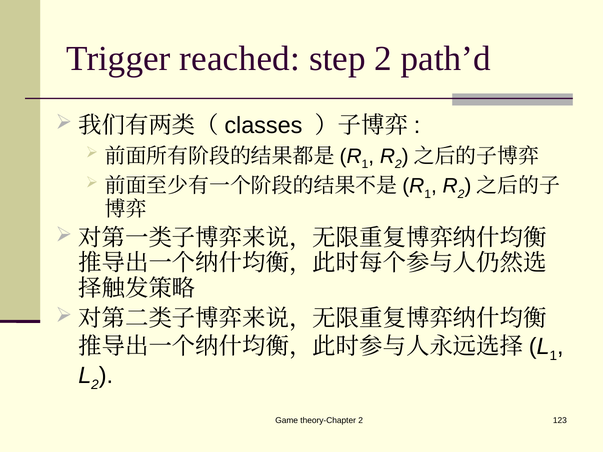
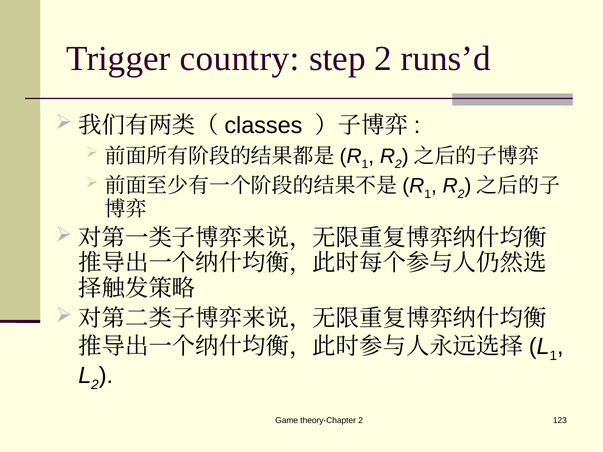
reached: reached -> country (240, 58)
path’d: path’d -> runs’d (446, 58)
